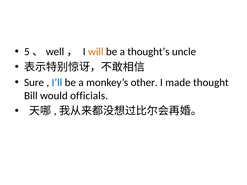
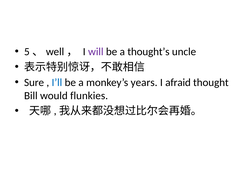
will colour: orange -> purple (96, 52)
other: other -> years (144, 83)
made: made -> afraid (178, 83)
officials: officials -> flunkies (89, 96)
